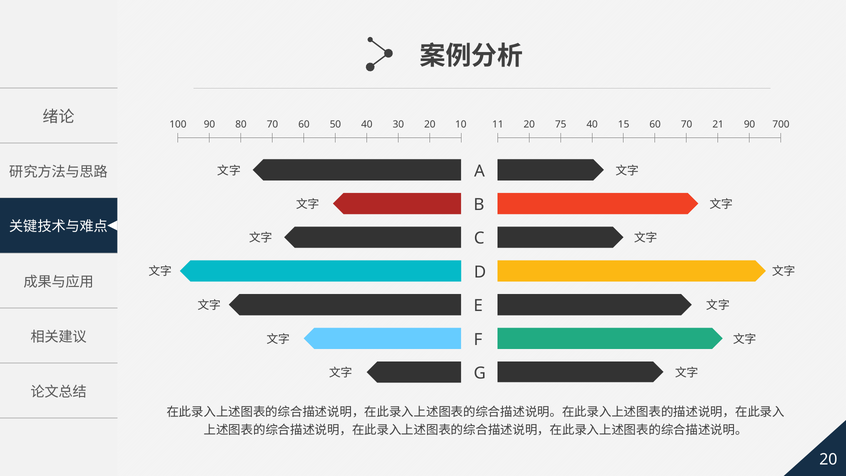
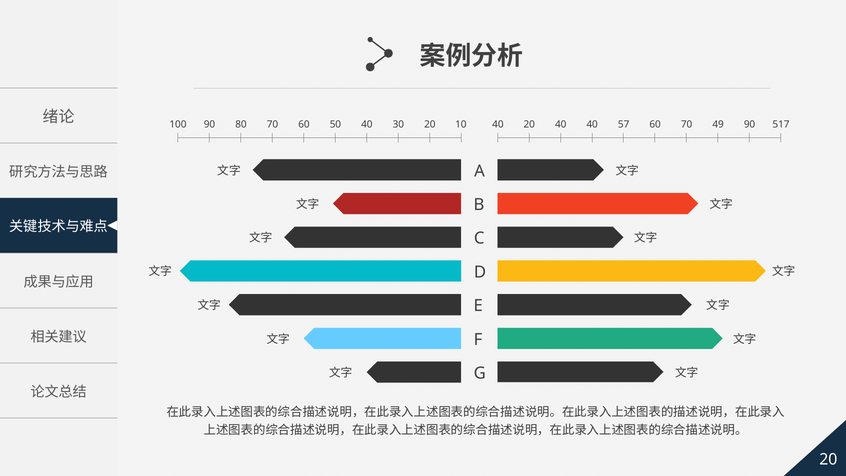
100 11: 11 -> 40 (498, 125)
20 75: 75 -> 40 (561, 125)
15: 15 -> 57 (624, 125)
21: 21 -> 49 (718, 125)
700: 700 -> 517 (781, 125)
